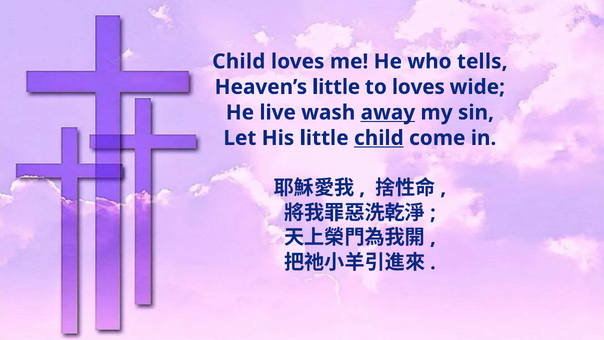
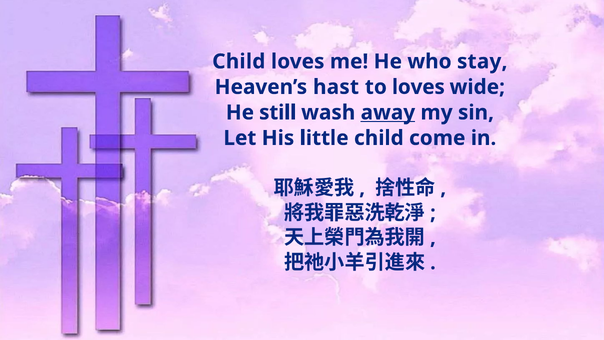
tells: tells -> stay (482, 61)
Heaven’s little: little -> hast (336, 87)
live: live -> still (278, 112)
child underline: present -> none (379, 138)
